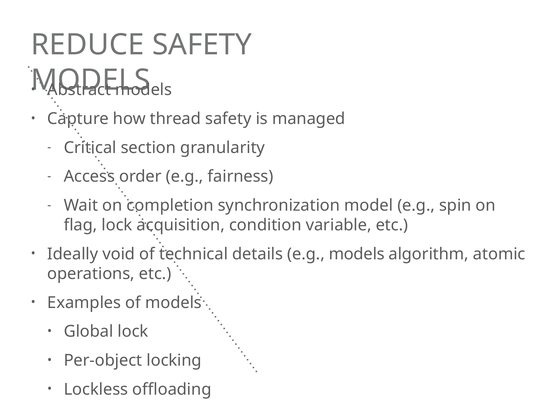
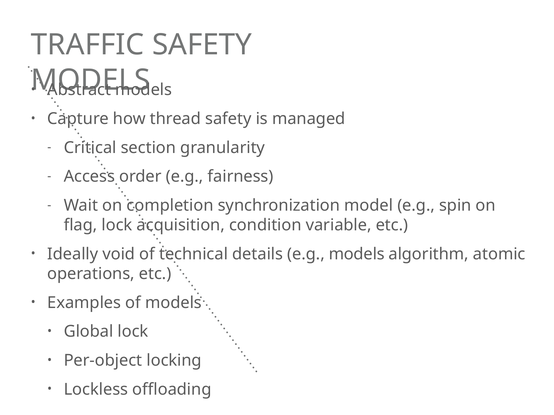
REDUCE: REDUCE -> TRAFFIC (88, 45)
